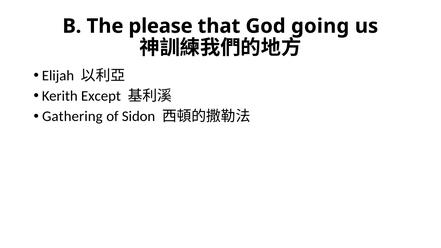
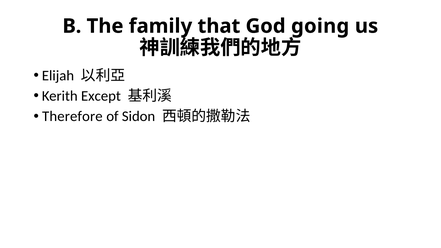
please: please -> family (160, 26)
Gathering: Gathering -> Therefore (72, 117)
